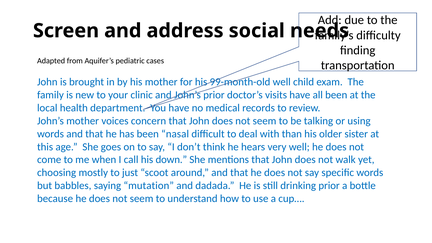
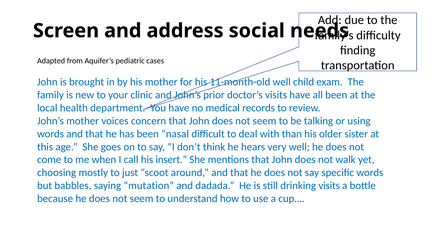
99-month-old: 99-month-old -> 11-month-old (240, 82)
down: down -> insert (171, 160)
drinking prior: prior -> visits (329, 186)
